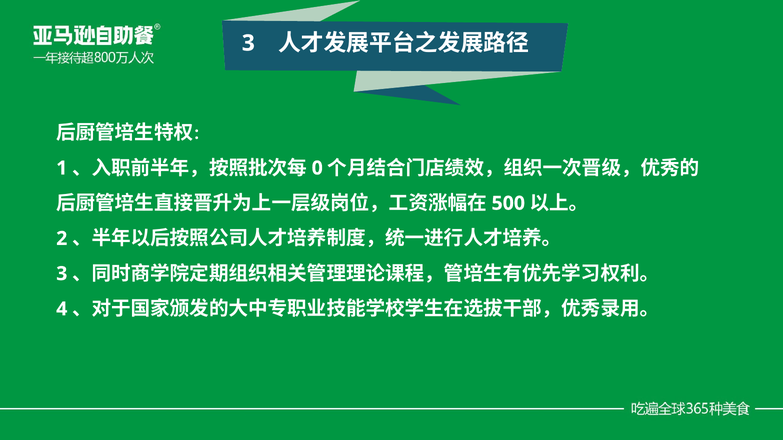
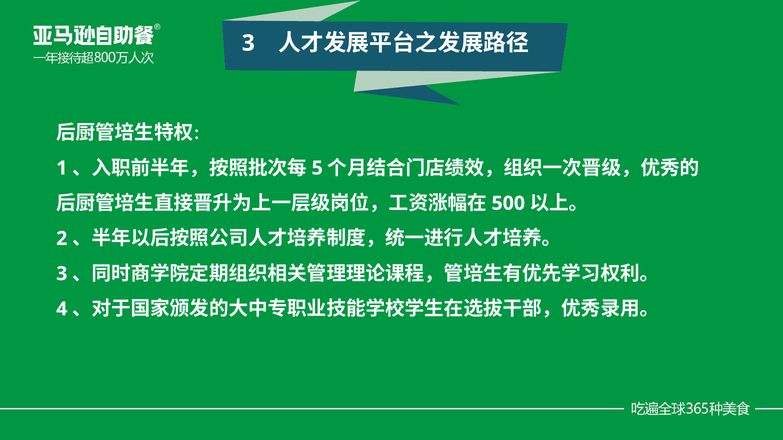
0: 0 -> 5 (317, 168)
